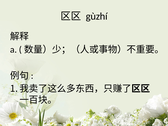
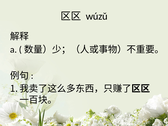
gùzhí: gùzhí -> wúzǔ (97, 16)
